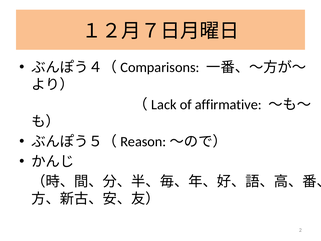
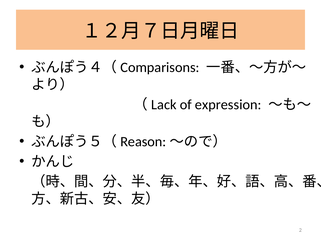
affirmative: affirmative -> expression (228, 104)
